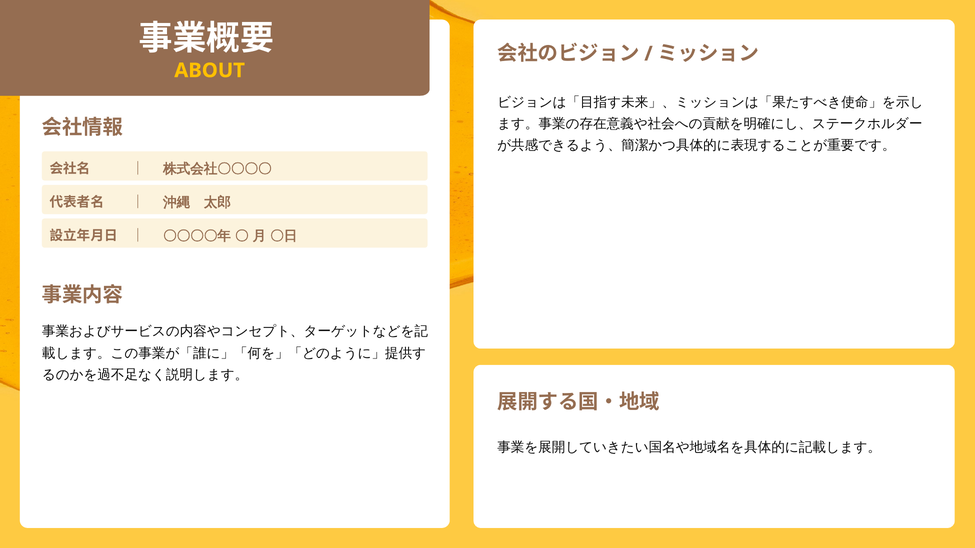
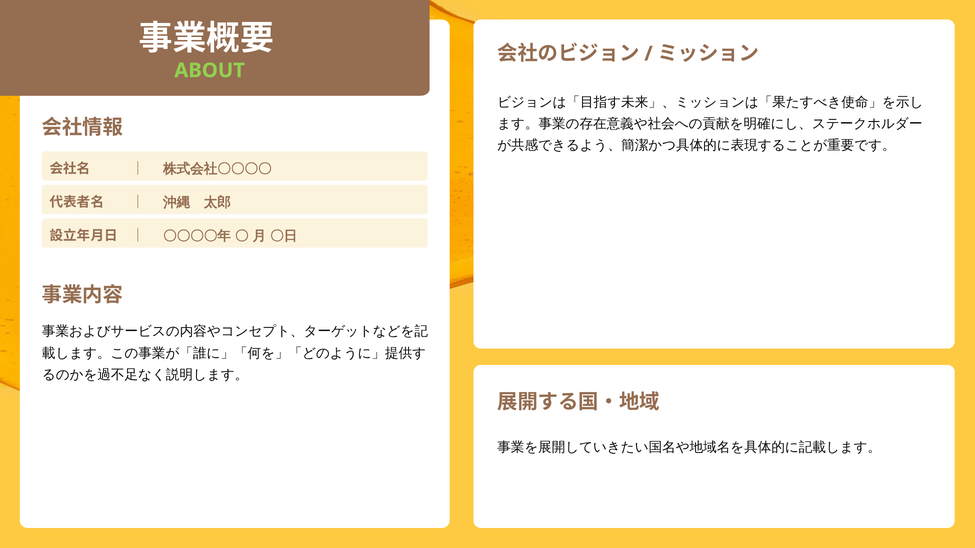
ABOUT colour: yellow -> light green (210, 71)
